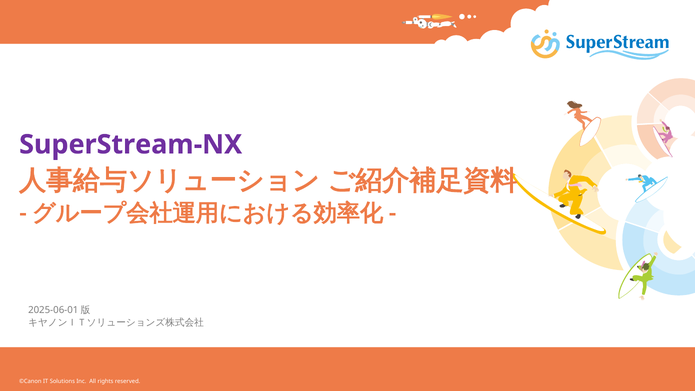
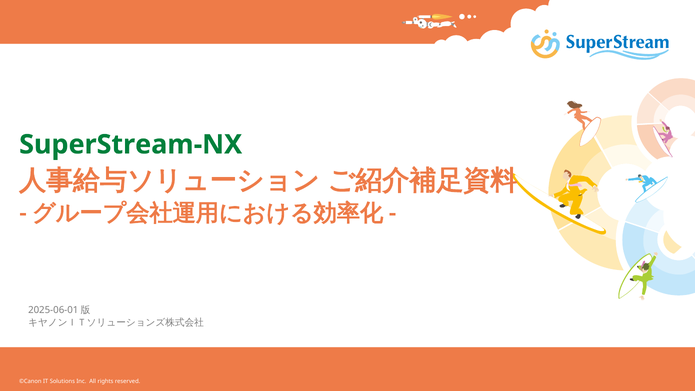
SuperStream-NX colour: purple -> green (131, 145)
